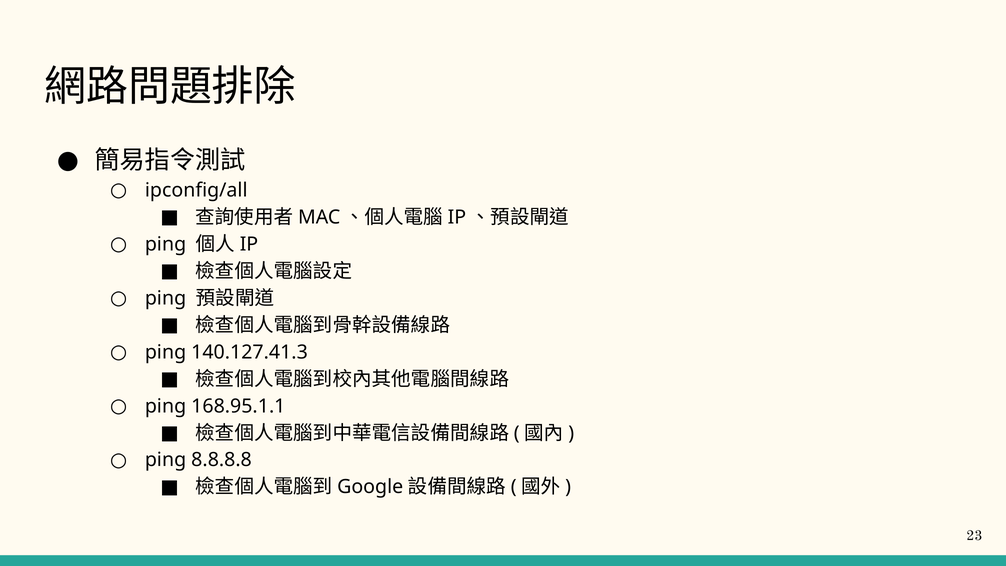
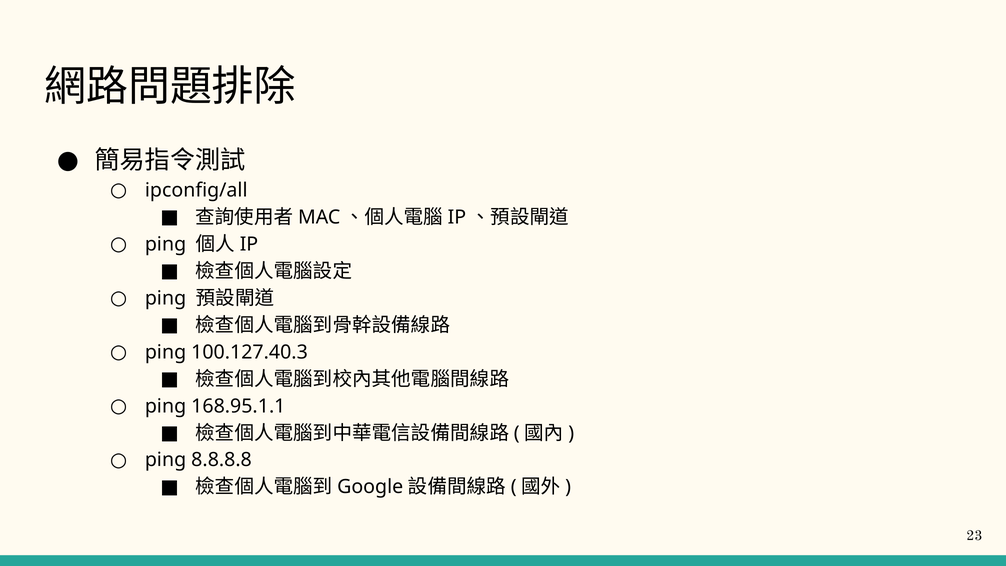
140.127.41.3: 140.127.41.3 -> 100.127.40.3 (250, 352)
